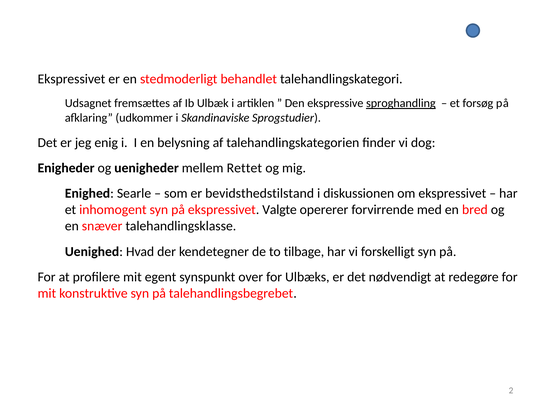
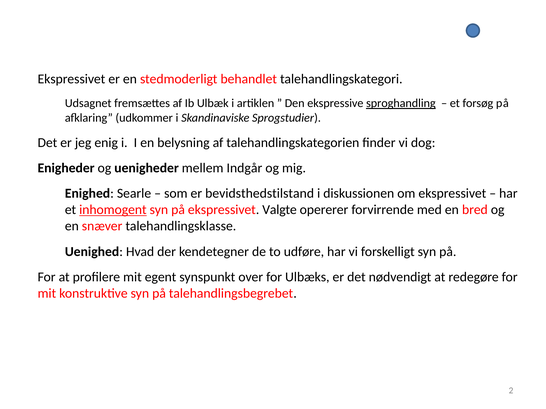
Rettet: Rettet -> Indgår (244, 168)
inhomogent underline: none -> present (113, 210)
tilbage: tilbage -> udføre (304, 252)
